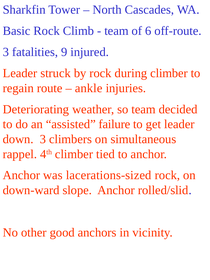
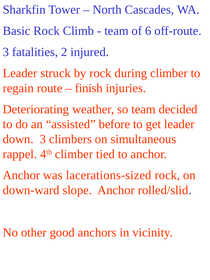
9: 9 -> 2 (64, 52)
ankle: ankle -> finish (89, 88)
failure: failure -> before (114, 124)
